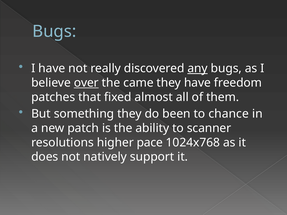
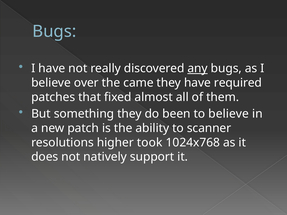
over underline: present -> none (86, 83)
freedom: freedom -> required (238, 83)
to chance: chance -> believe (229, 114)
pace: pace -> took (150, 143)
